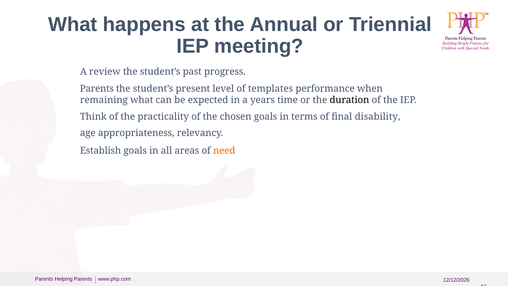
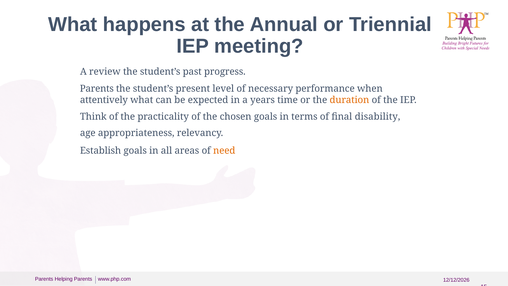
templates: templates -> necessary (271, 89)
remaining: remaining -> attentively (104, 100)
duration colour: black -> orange (349, 100)
